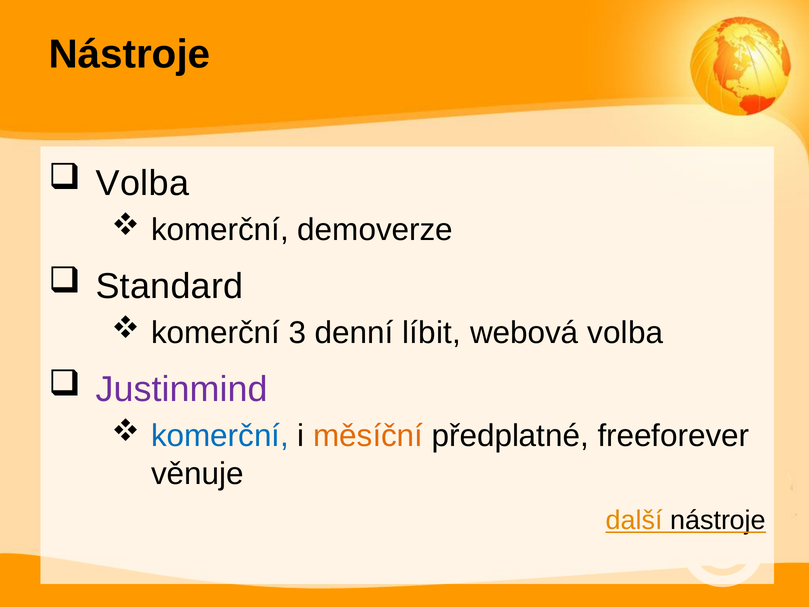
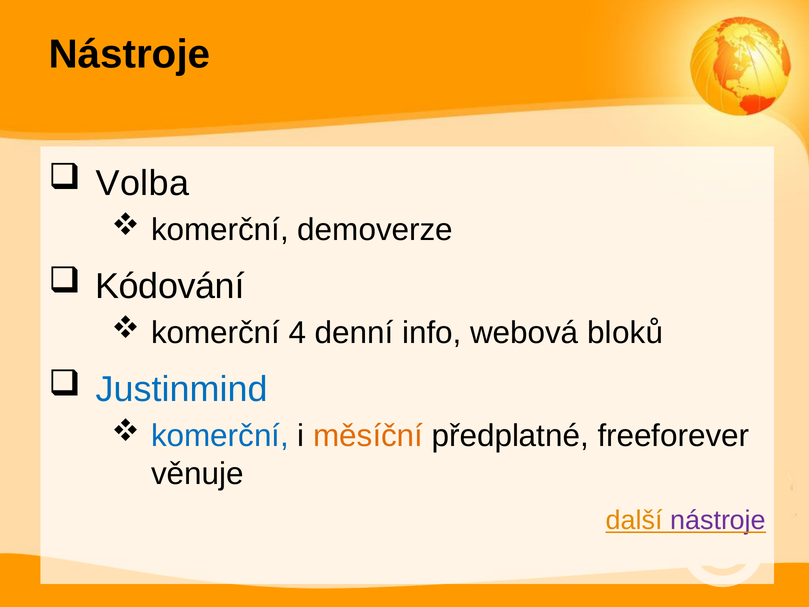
Standard: Standard -> Kódování (170, 286)
3: 3 -> 4 (297, 333)
líbit: líbit -> info (432, 333)
webová volba: volba -> bloků (625, 333)
Justinmind colour: purple -> blue (182, 389)
nástroje colour: black -> purple (718, 520)
